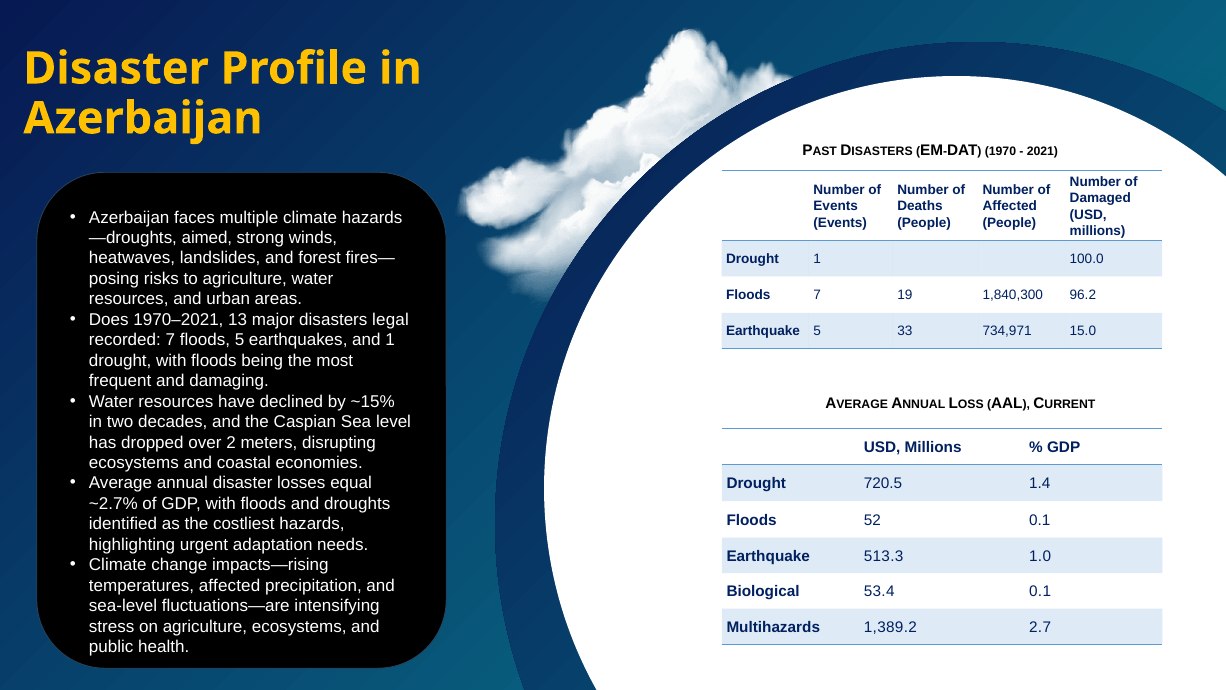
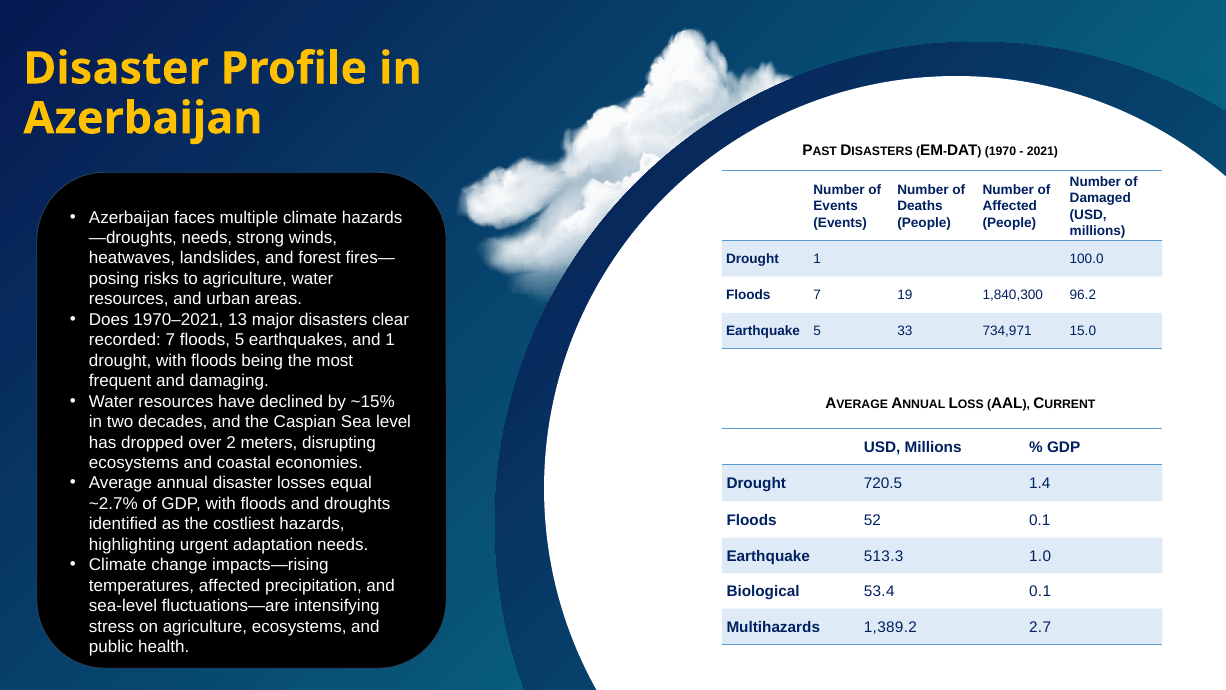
aimed: aimed -> needs (207, 238)
legal: legal -> clear (391, 320)
